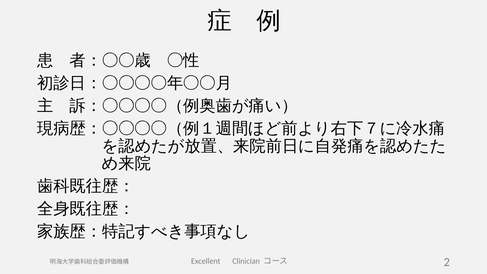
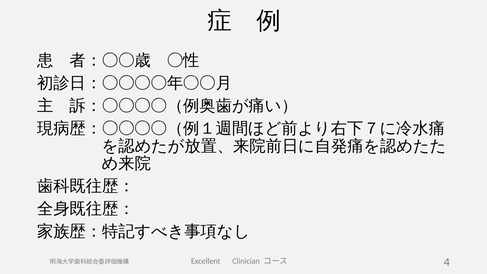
2: 2 -> 4 (447, 262)
